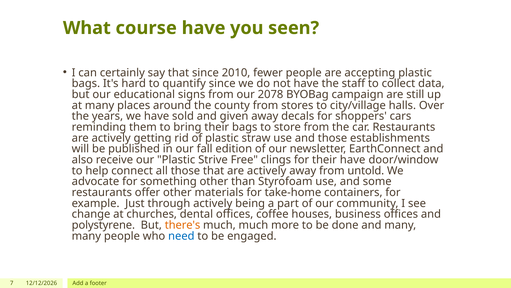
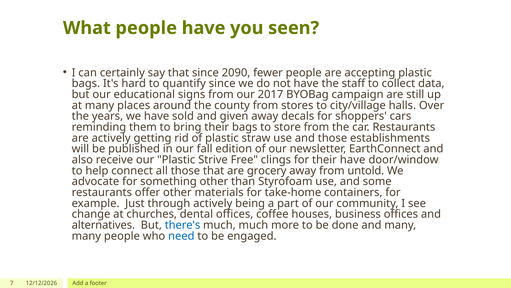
What course: course -> people (146, 28)
2010: 2010 -> 2090 (236, 73)
2078: 2078 -> 2017 (271, 94)
that are actively: actively -> grocery (267, 170)
polystyrene: polystyrene -> alternatives (103, 225)
there's colour: orange -> blue (183, 225)
